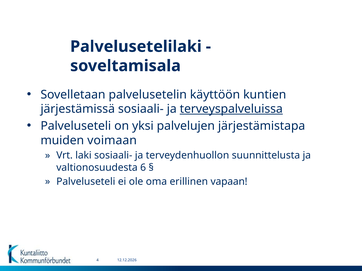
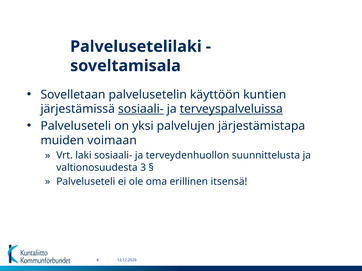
sosiaali- underline: none -> present (141, 109)
6: 6 -> 3 (143, 168)
vapaan: vapaan -> itsensä (229, 182)
